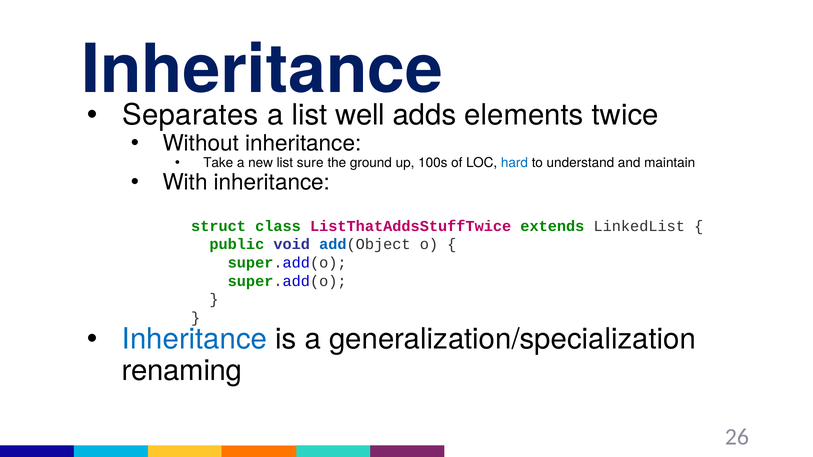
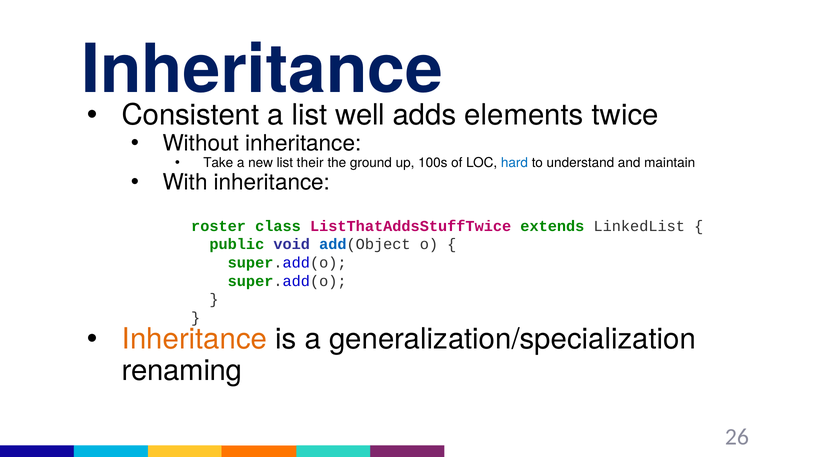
Separates: Separates -> Consistent (191, 115)
sure: sure -> their (310, 163)
struct: struct -> roster (219, 226)
Inheritance colour: blue -> orange (194, 339)
